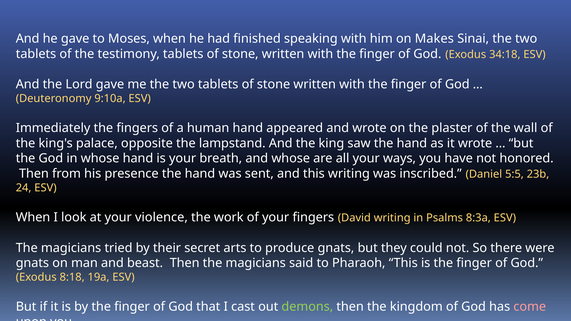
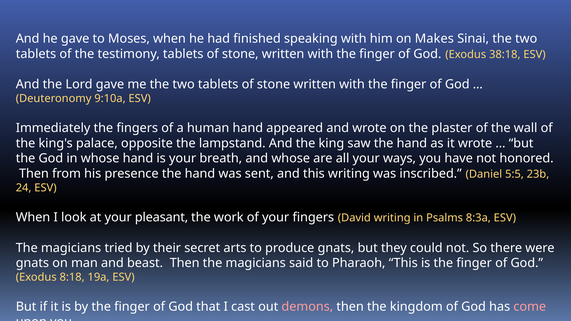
34:18: 34:18 -> 38:18 (505, 54)
violence: violence -> pleasant (162, 218)
demons colour: light green -> pink (307, 307)
